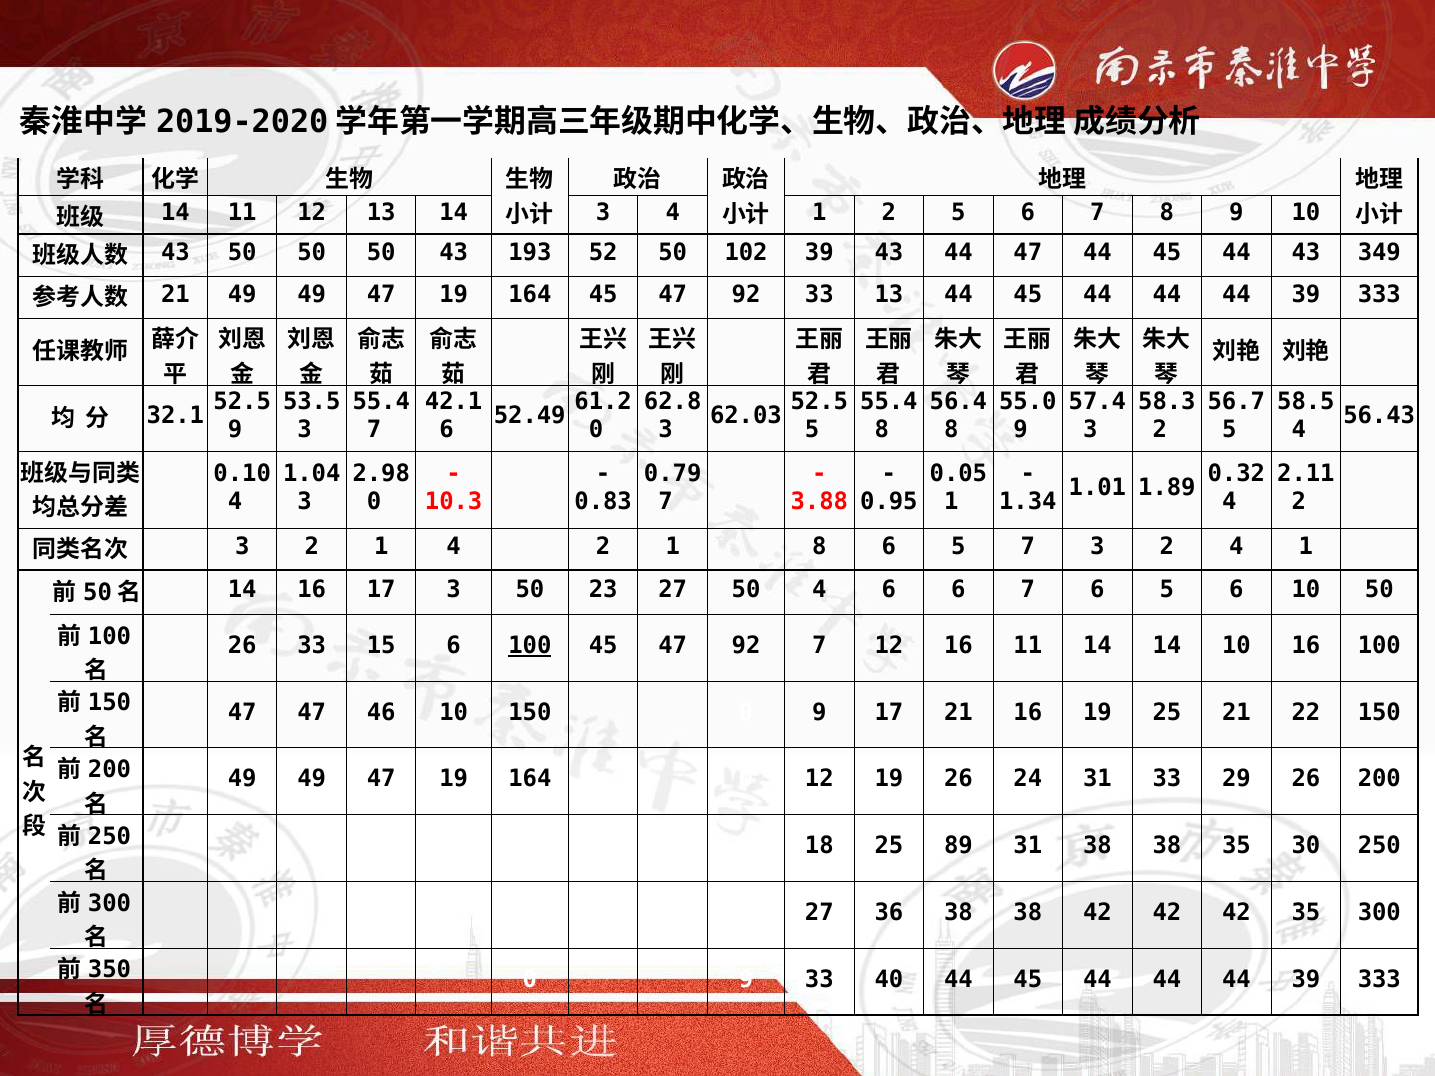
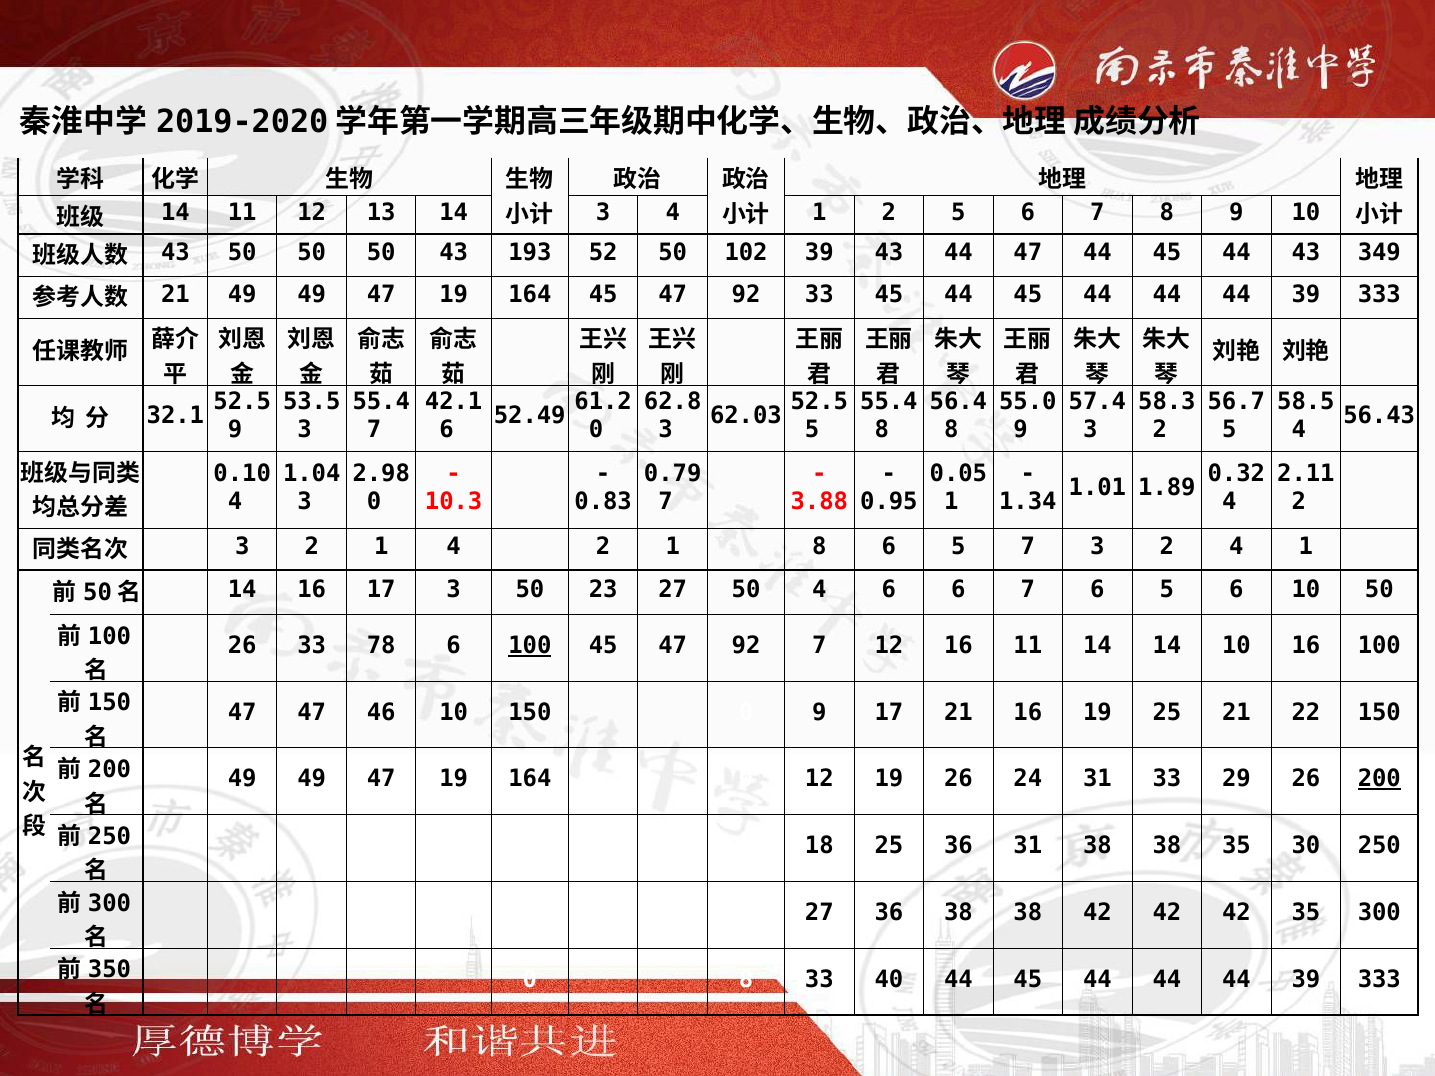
33 13: 13 -> 45 (889, 295)
15: 15 -> 78 (381, 646)
200 underline: none -> present (1379, 779)
25 89: 89 -> 36 (958, 846)
9: 9 -> 8 (746, 979)
